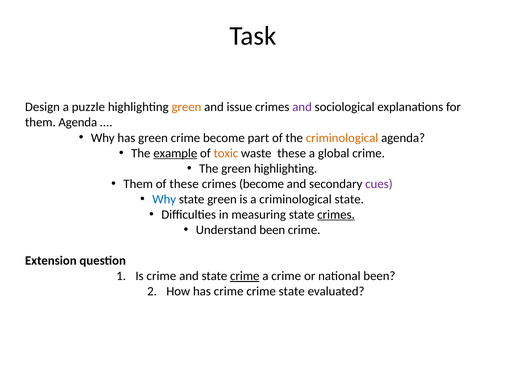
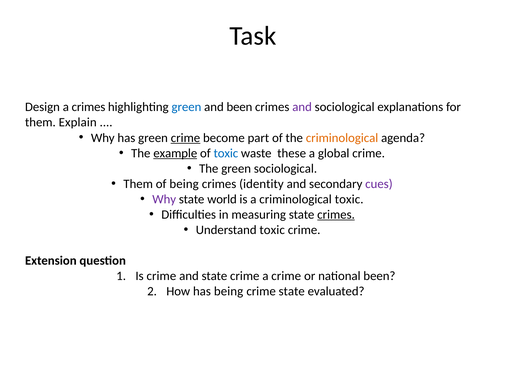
a puzzle: puzzle -> crimes (88, 107)
green colour: orange -> blue (186, 107)
and issue: issue -> been (239, 107)
them Agenda: Agenda -> Explain (78, 122)
crime underline: none -> present (185, 138)
toxic colour: orange -> blue (226, 153)
green highlighting: highlighting -> sociological (286, 169)
of these: these -> being (184, 184)
crimes become: become -> identity (261, 184)
Why colour: blue -> purple (164, 199)
state green: green -> world (222, 199)
criminological state: state -> toxic (349, 199)
Understand been: been -> toxic (272, 230)
crime underline: present -> none (245, 276)
has crime: crime -> being (229, 291)
